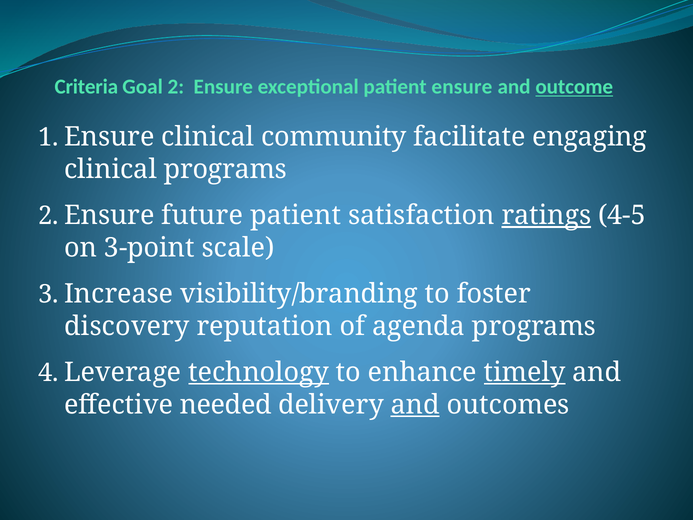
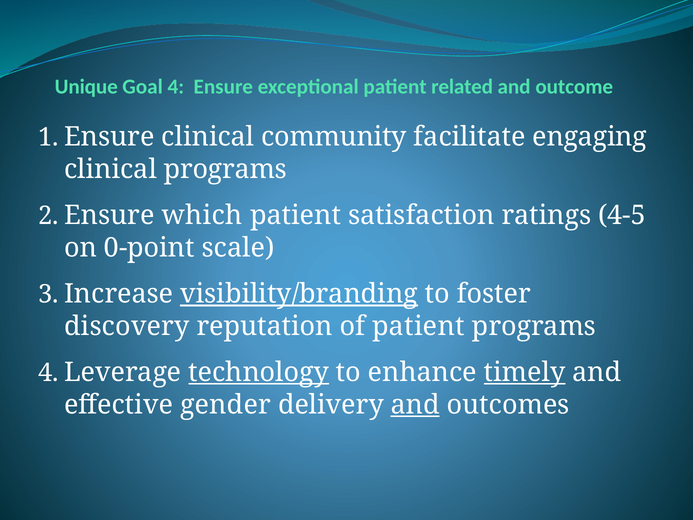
Criteria: Criteria -> Unique (86, 87)
2: 2 -> 4 (176, 87)
patient ensure: ensure -> related (462, 87)
outcome underline: present -> none (574, 87)
future: future -> which (202, 215)
ratings underline: present -> none (546, 215)
3-point: 3-point -> 0-point (149, 248)
visibility/branding underline: none -> present (299, 294)
of agenda: agenda -> patient (418, 326)
needed: needed -> gender (225, 404)
